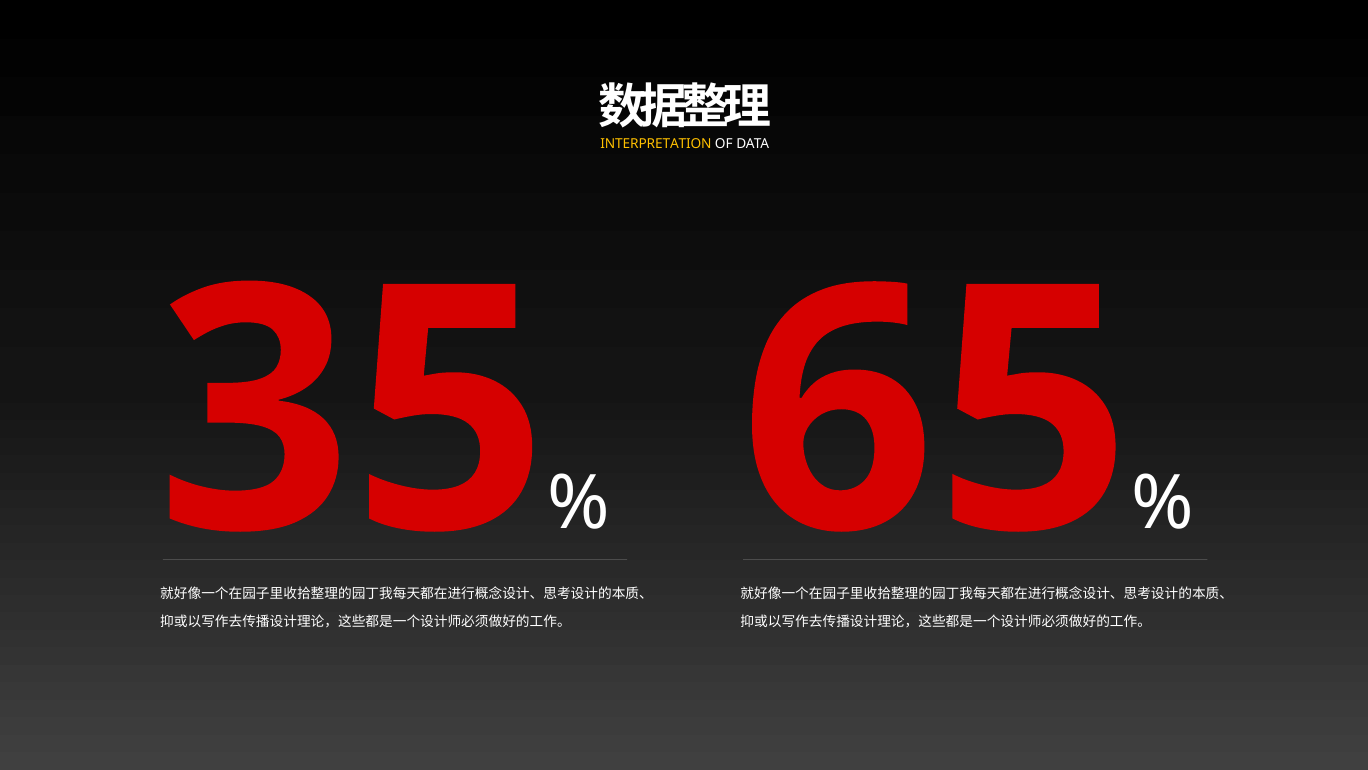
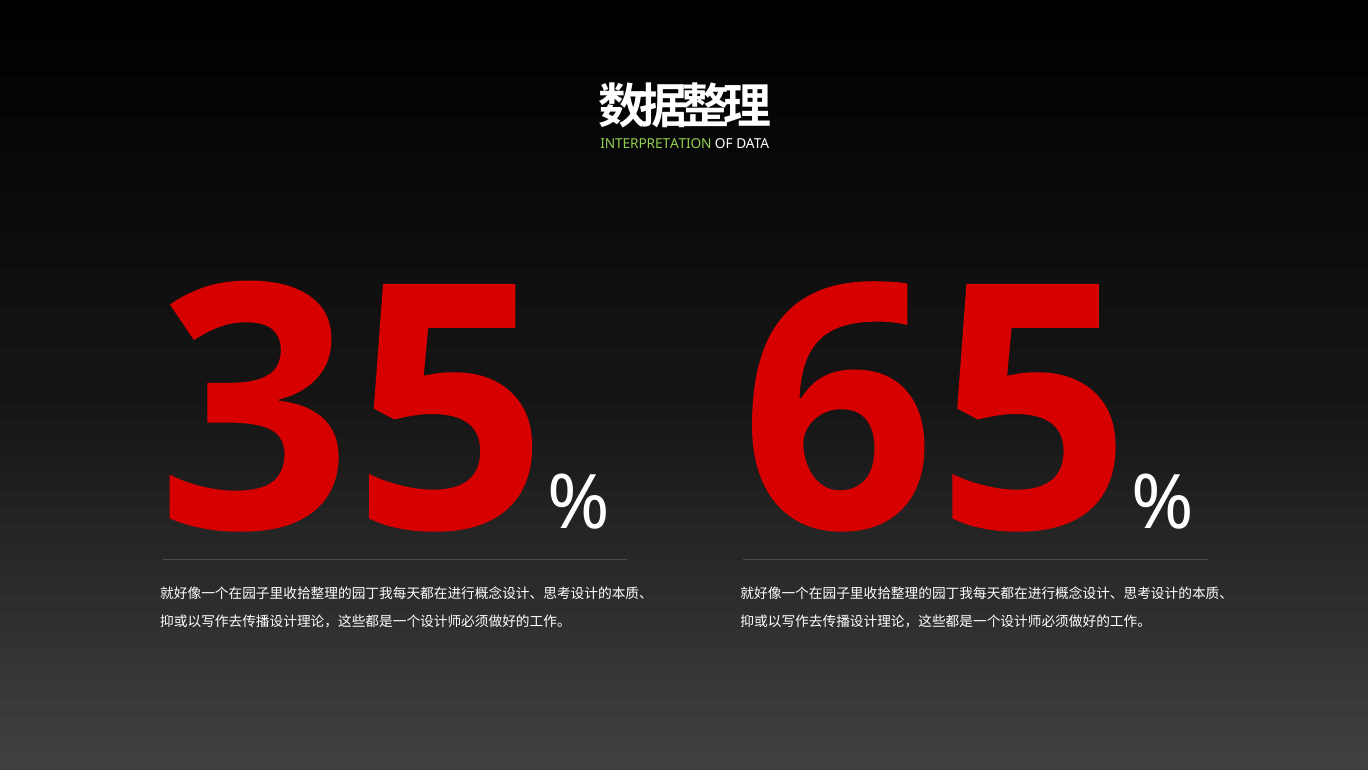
INTERPRETATION colour: yellow -> light green (656, 144)
